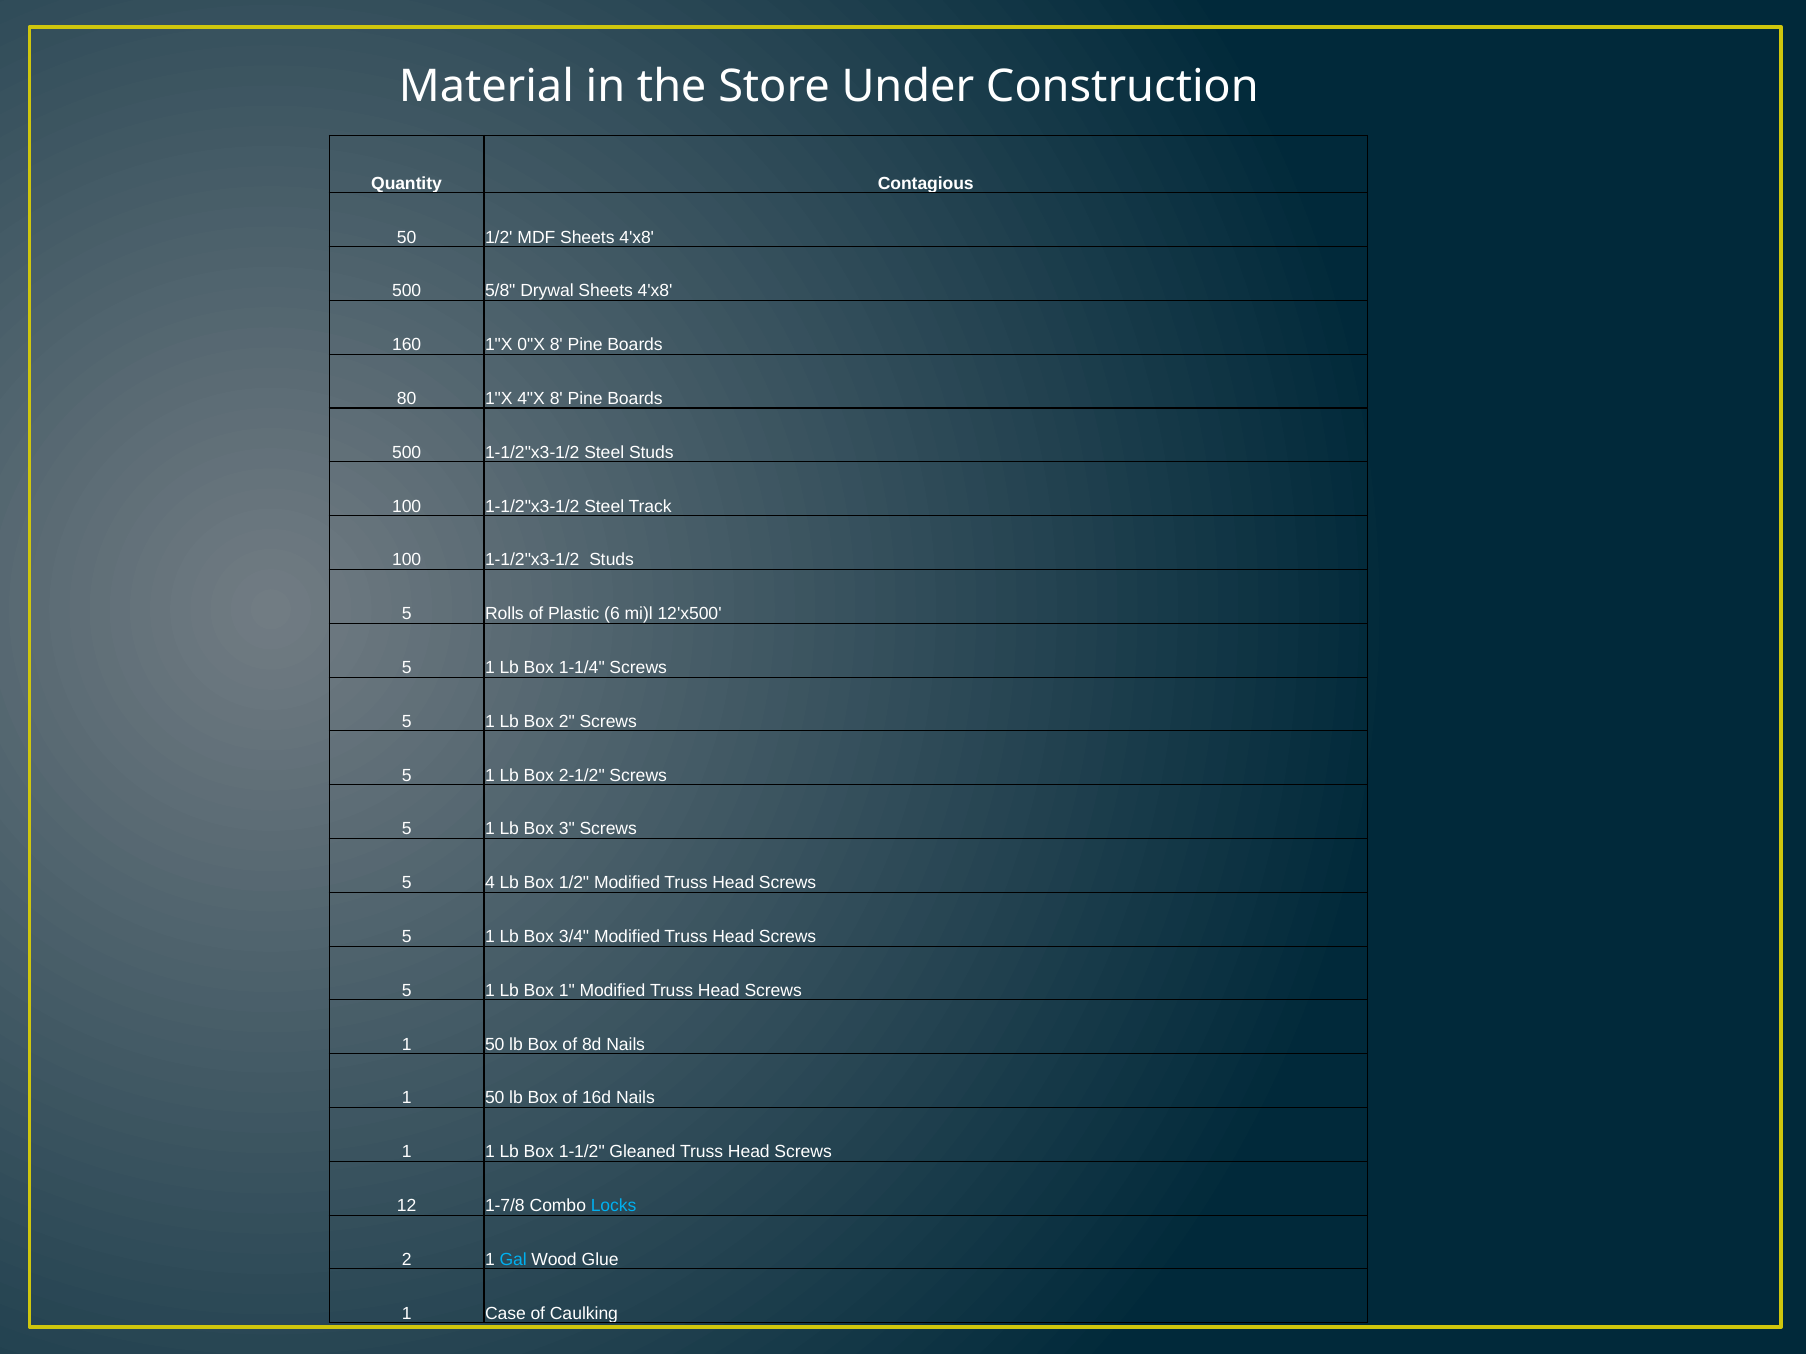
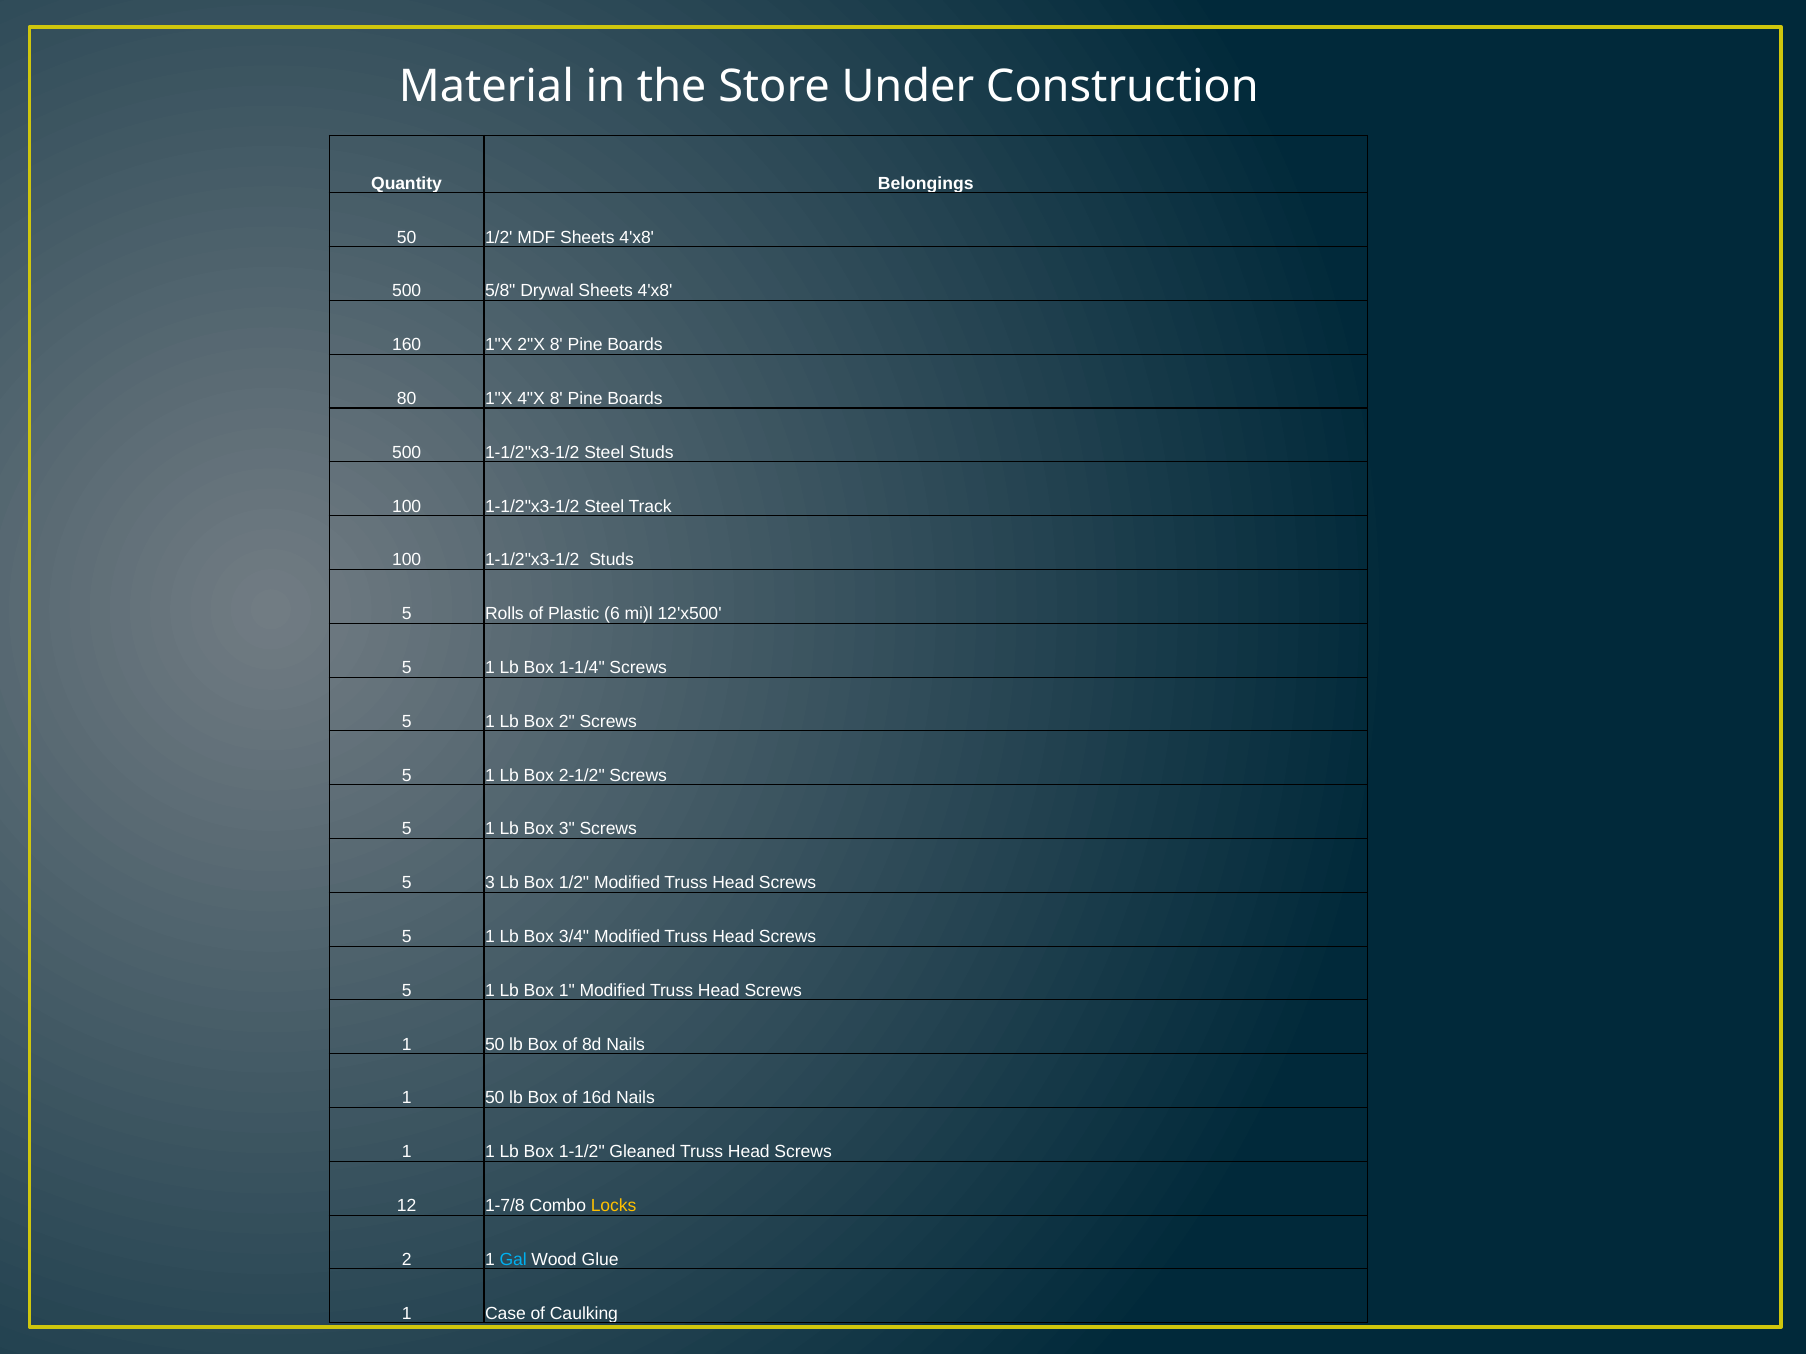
Contagious: Contagious -> Belongings (926, 183)
0"X: 0"X -> 2"X (531, 345)
5 4: 4 -> 3 (490, 883)
Locks colour: light blue -> yellow (614, 1206)
